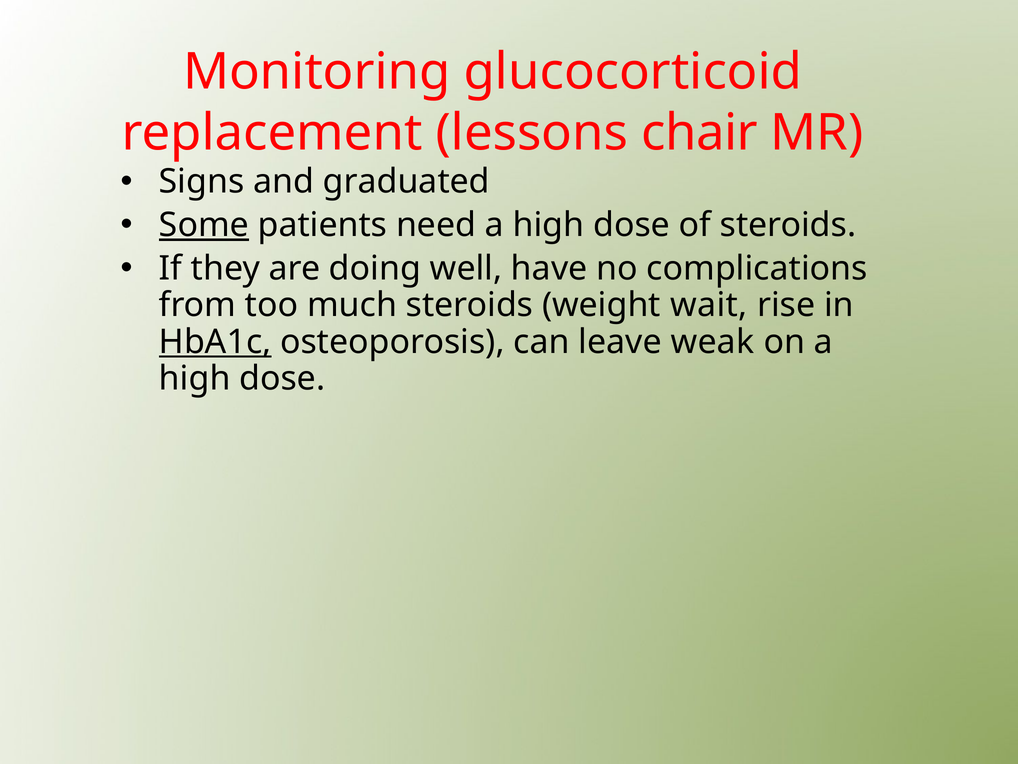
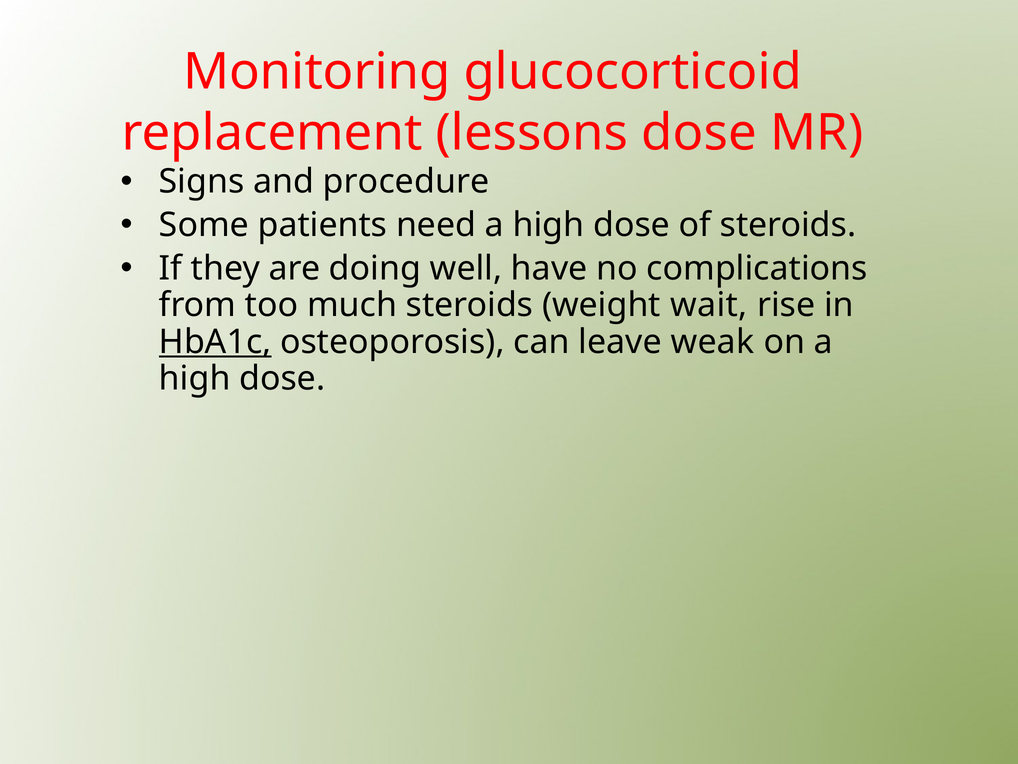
lessons chair: chair -> dose (699, 133)
graduated: graduated -> procedure (406, 182)
Some underline: present -> none (204, 225)
